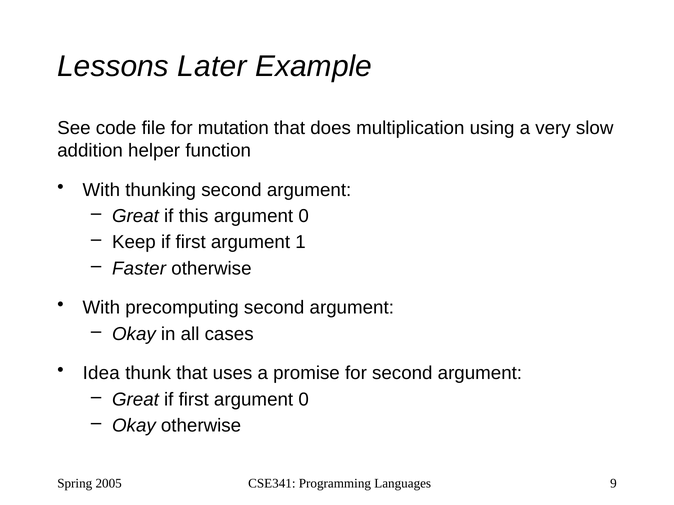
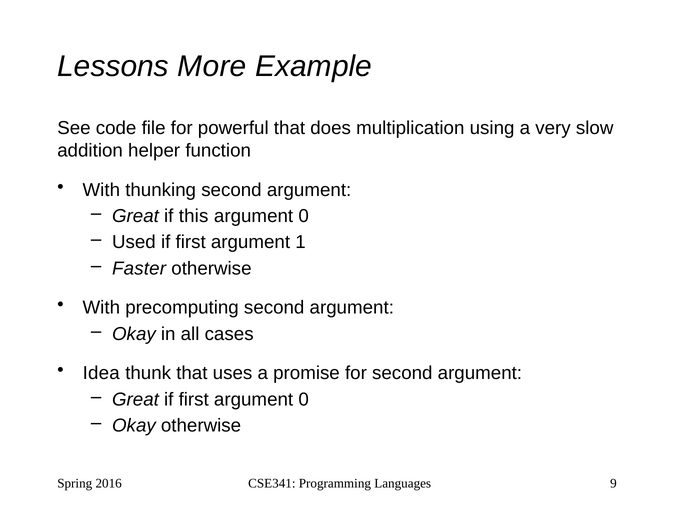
Later: Later -> More (212, 67)
mutation: mutation -> powerful (233, 128)
Keep: Keep -> Used (134, 243)
2005: 2005 -> 2016 (109, 484)
